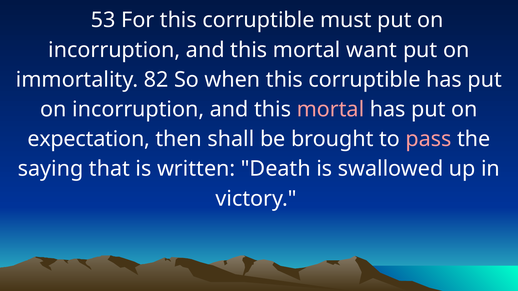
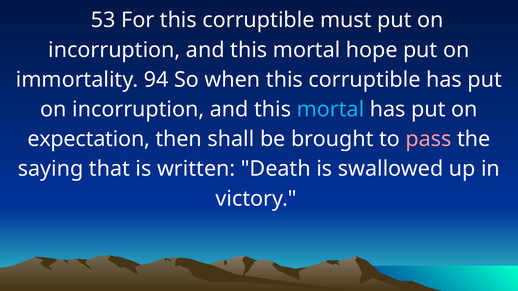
want: want -> hope (372, 50)
82: 82 -> 94 (156, 80)
mortal colour: pink -> light blue (331, 110)
